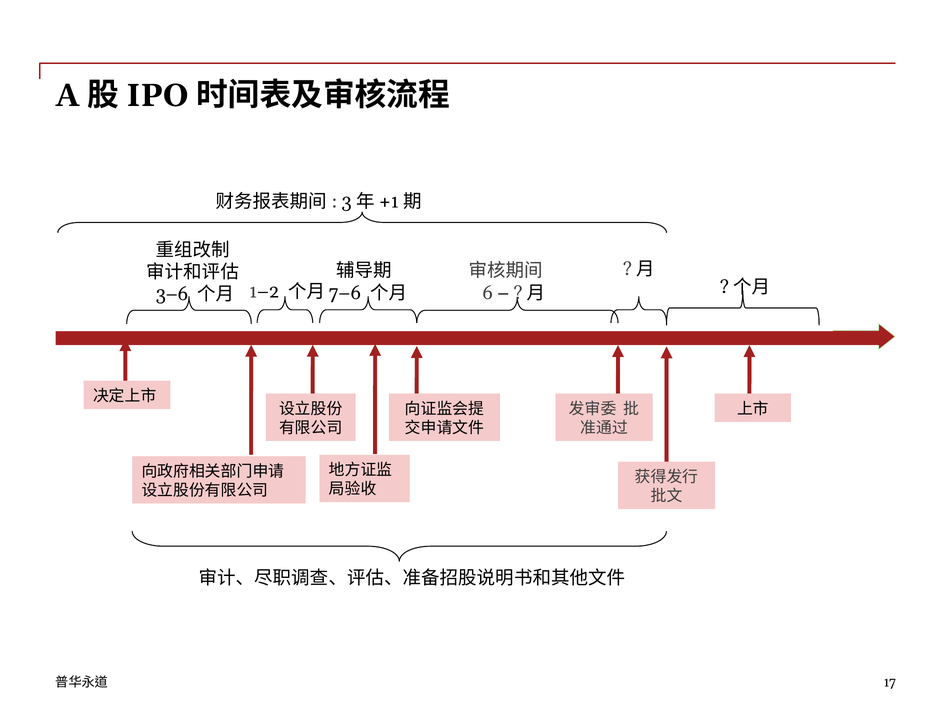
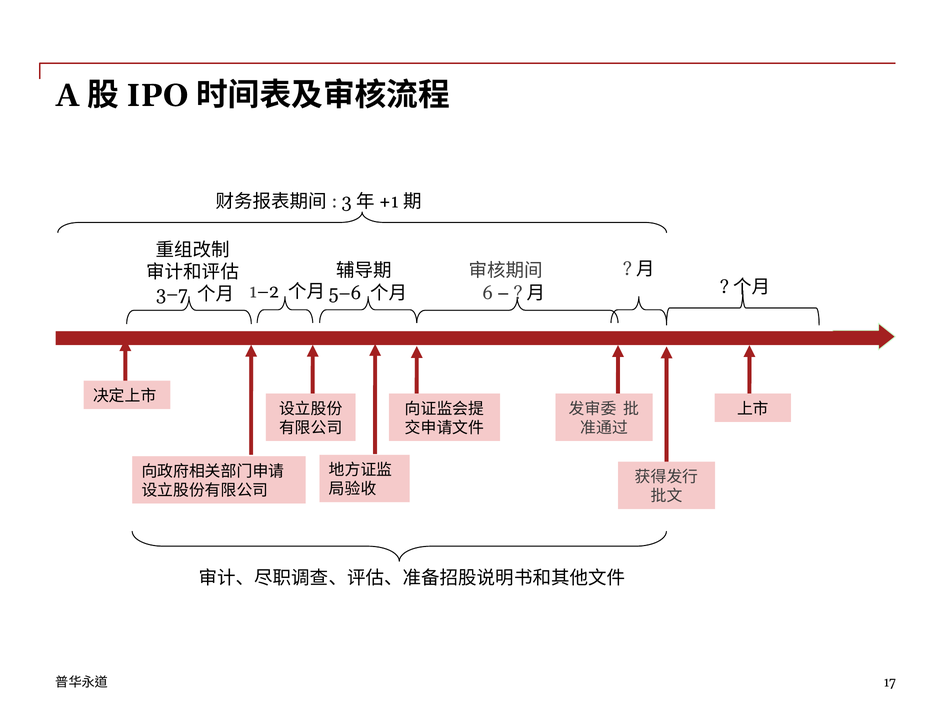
7–6: 7–6 -> 5–6 (345, 293)
3–6: 3–6 -> 3–7 (172, 294)
